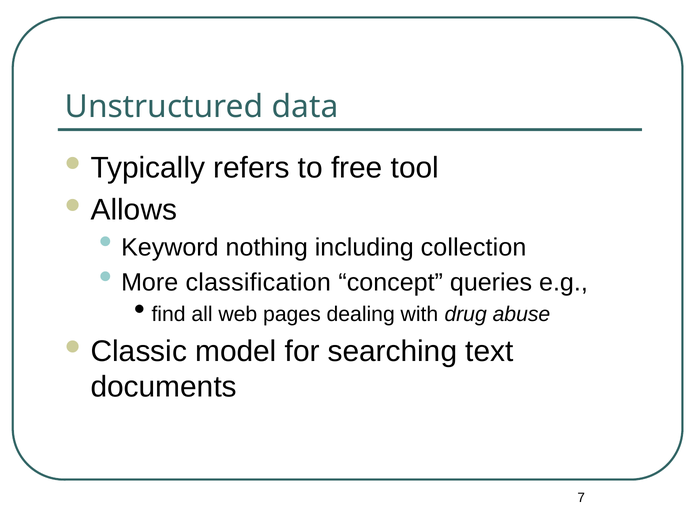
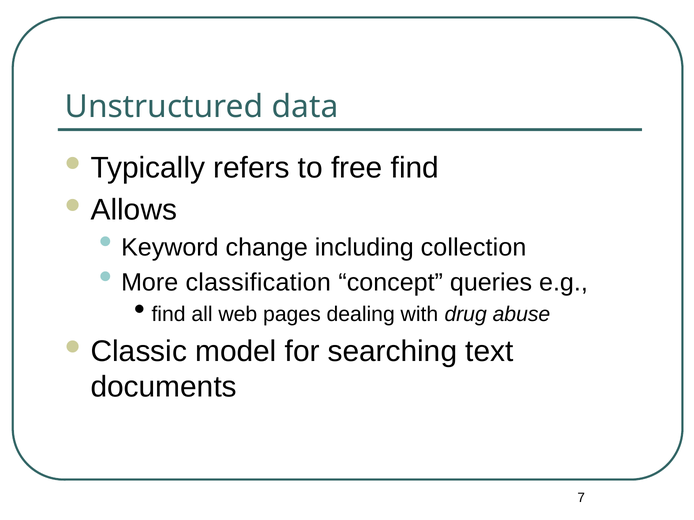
free tool: tool -> find (415, 168)
nothing: nothing -> change (267, 248)
